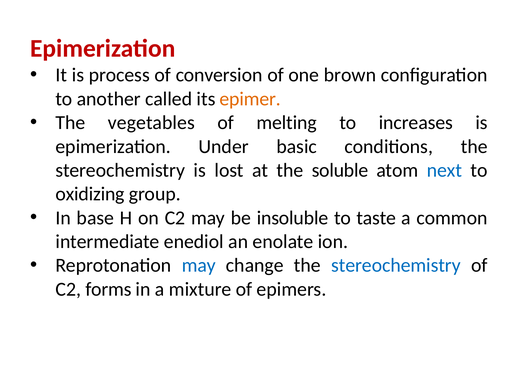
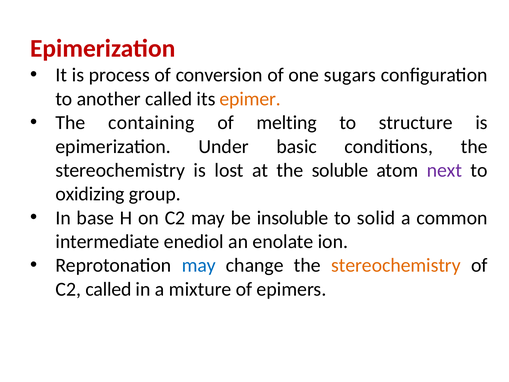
brown: brown -> sugars (350, 75)
vegetables: vegetables -> containing (151, 123)
increases: increases -> structure (416, 123)
next colour: blue -> purple (444, 170)
taste: taste -> solid (376, 218)
stereochemistry colour: blue -> orange (396, 265)
C2 forms: forms -> called (108, 289)
